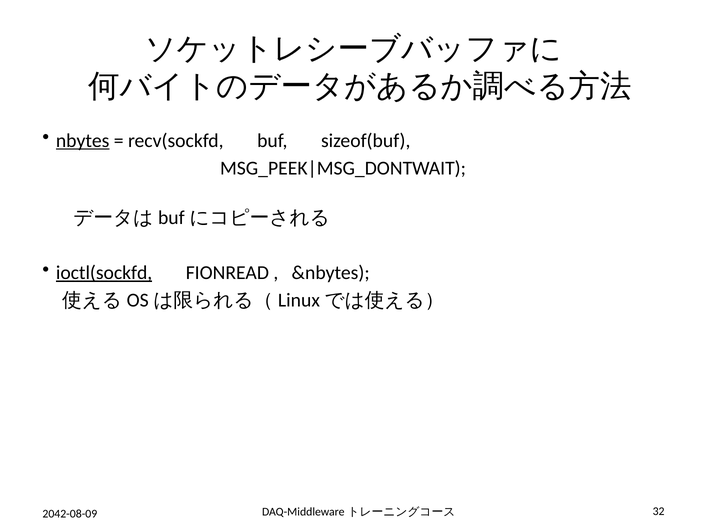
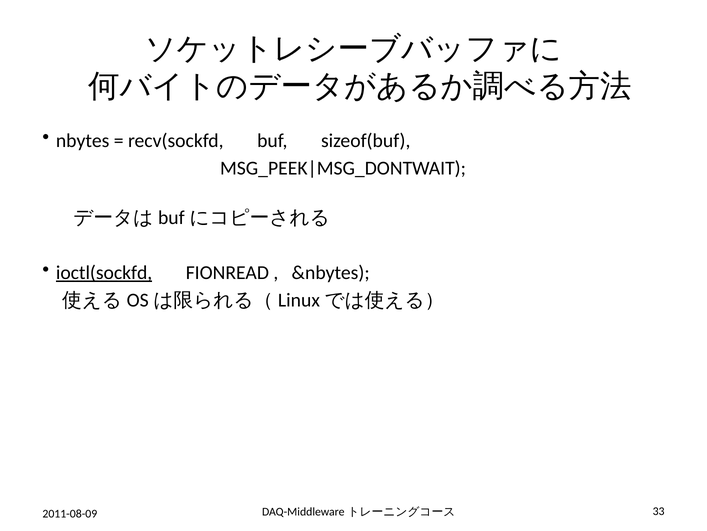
nbytes underline: present -> none (83, 140)
2042-08-09: 2042-08-09 -> 2011-08-09 (70, 513)
32: 32 -> 33 (659, 510)
